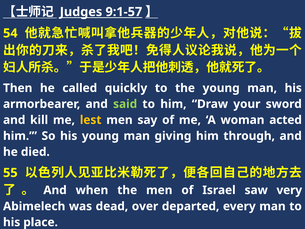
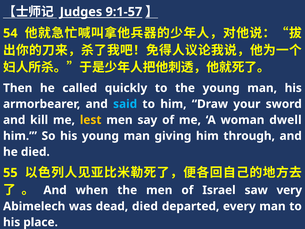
said colour: light green -> light blue (125, 104)
acted: acted -> dwell (285, 120)
dead over: over -> died (145, 206)
